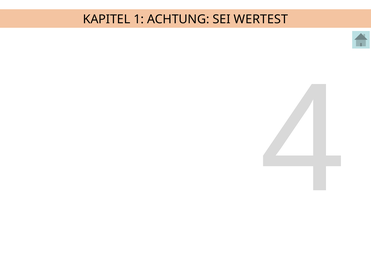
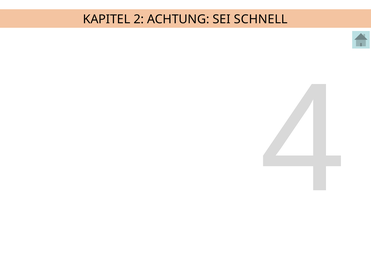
1: 1 -> 2 (139, 19)
WERTEST: WERTEST -> SCHNELL (261, 19)
